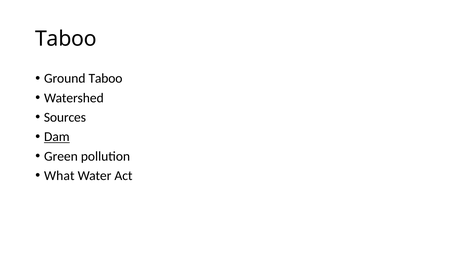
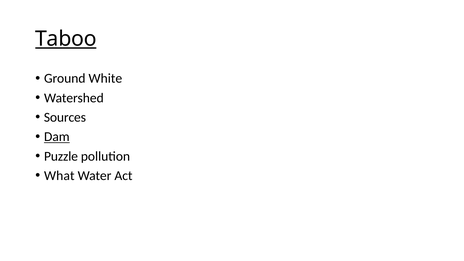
Taboo underline: none -> present (66, 39)
Ground Taboo: Taboo -> White (105, 78)
Green: Green -> Puzzle (61, 156)
